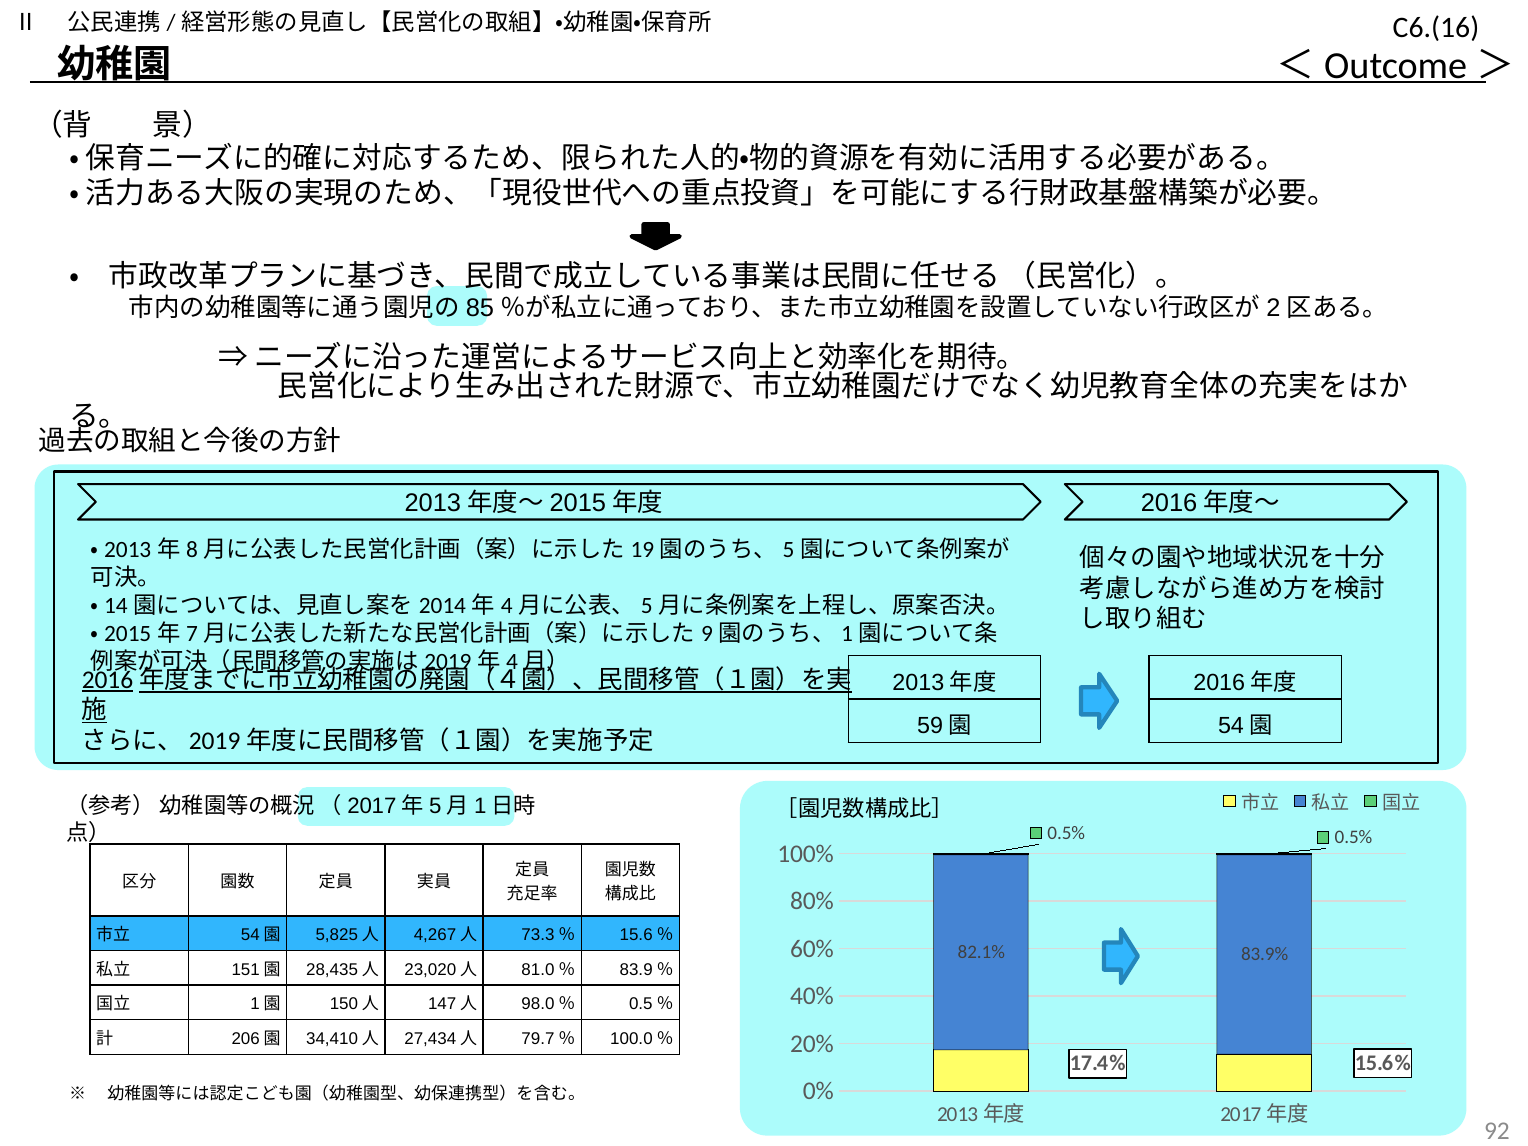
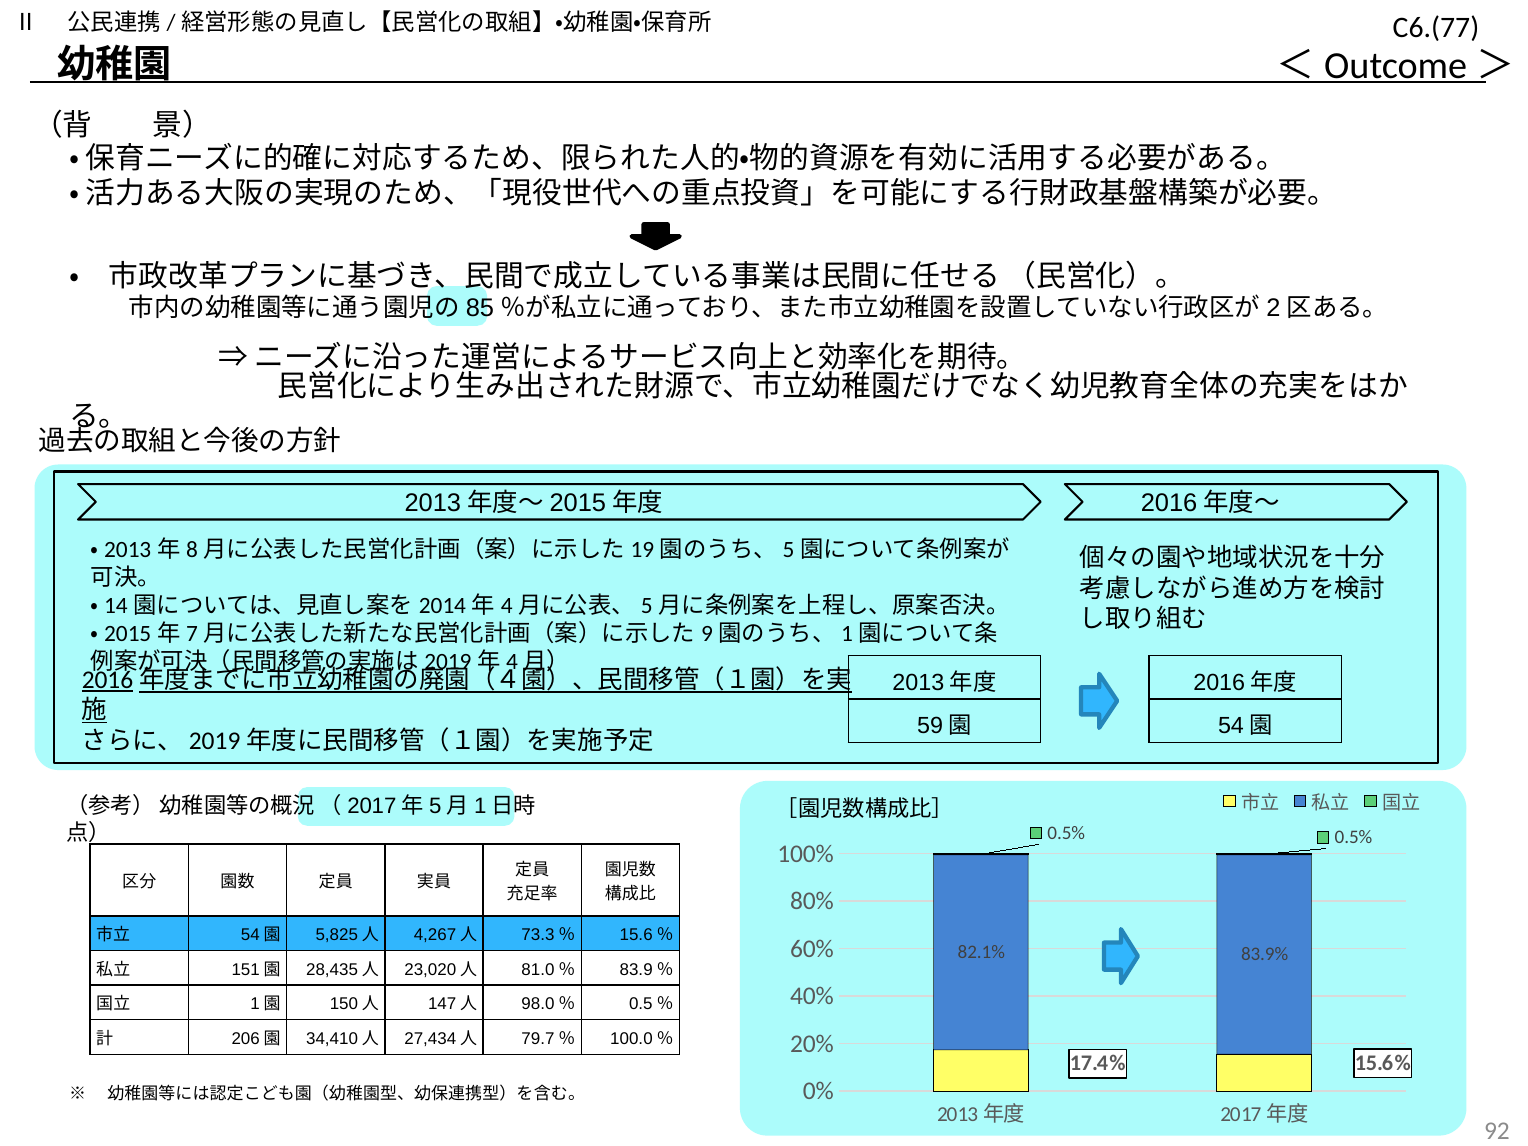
C6.(16: C6.(16 -> C6.(77 (1436, 27)
